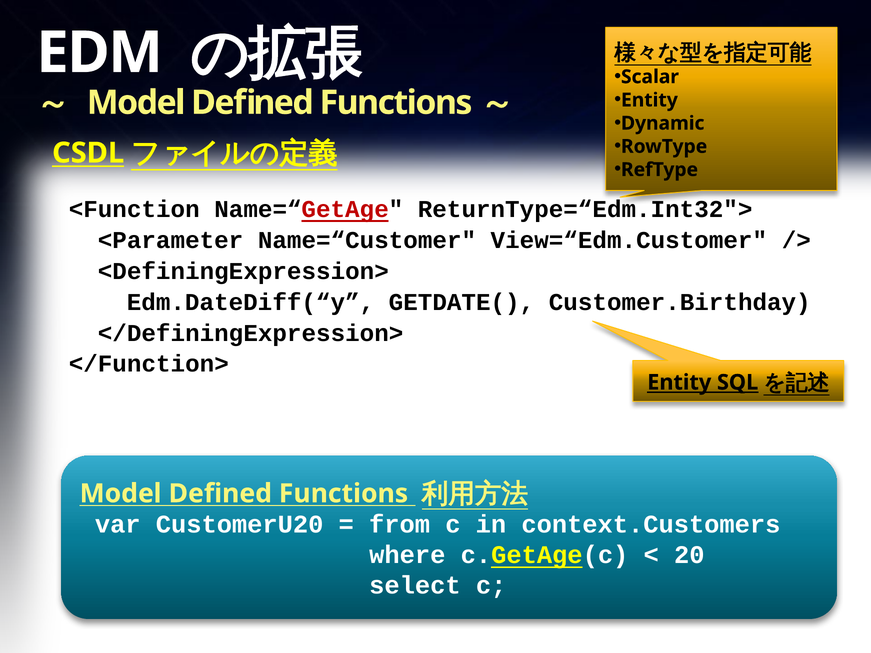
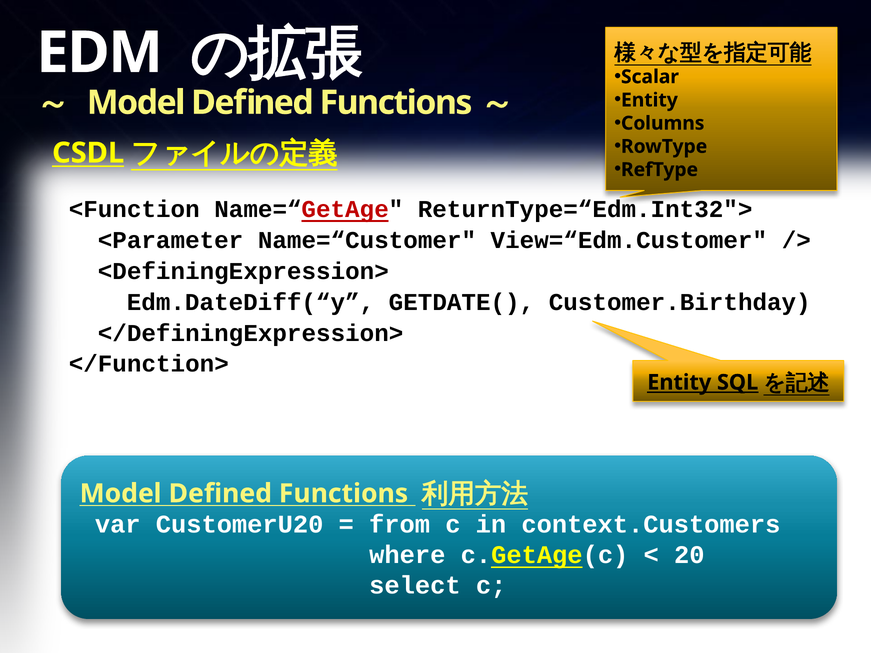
Dynamic: Dynamic -> Columns (663, 123)
